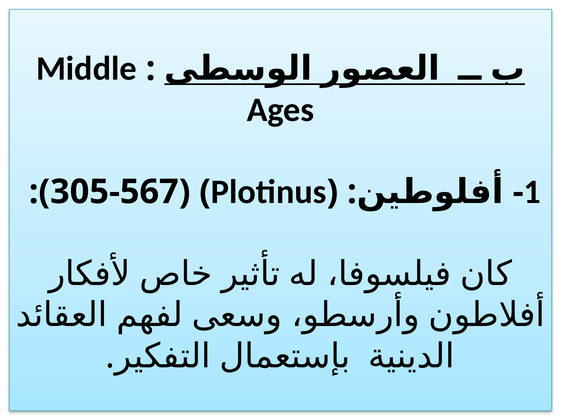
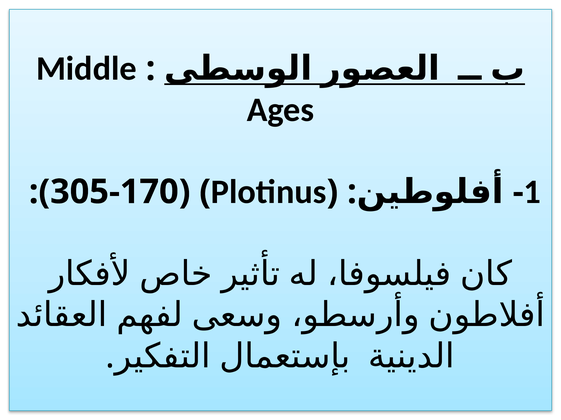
305-567: 305-567 -> 305-170 (114, 192)
